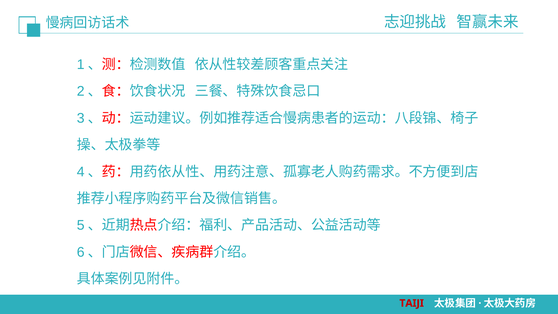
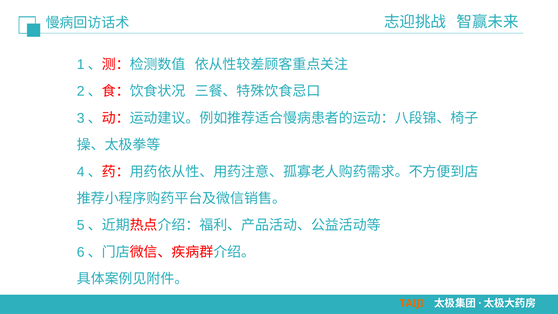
TAIJI colour: red -> orange (412, 303)
